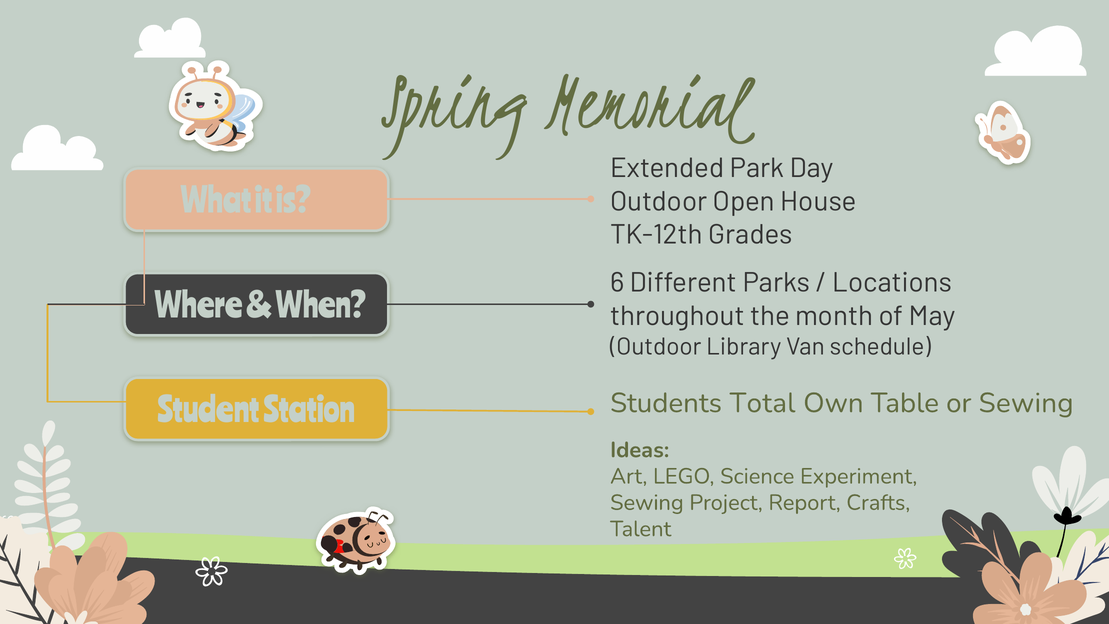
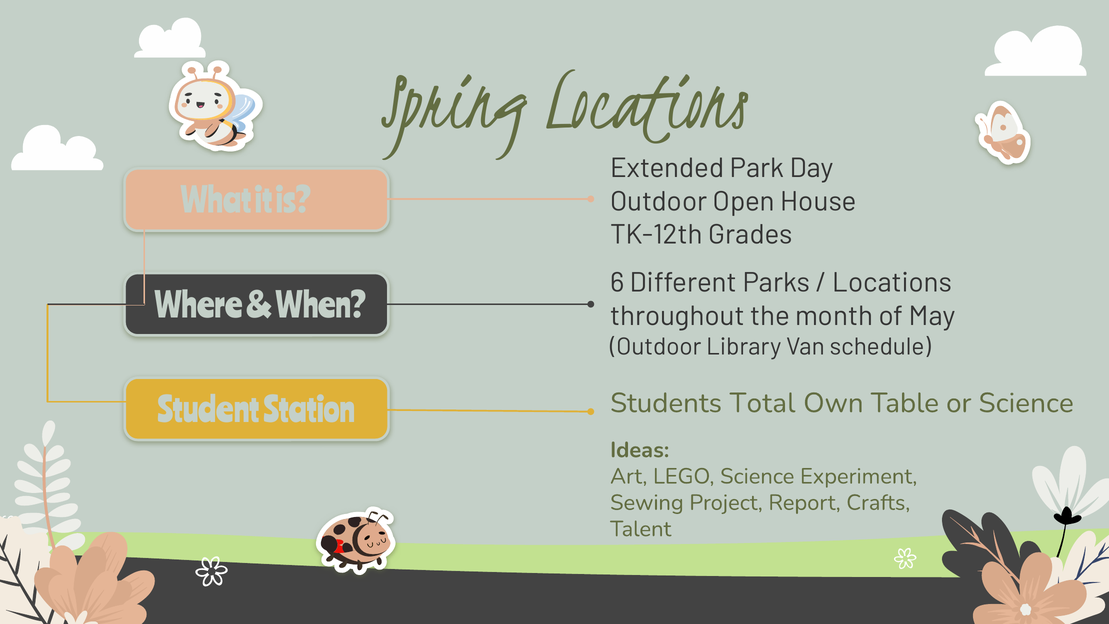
Spring Memorial: Memorial -> Locations (646, 98)
or Sewing: Sewing -> Science (1026, 403)
